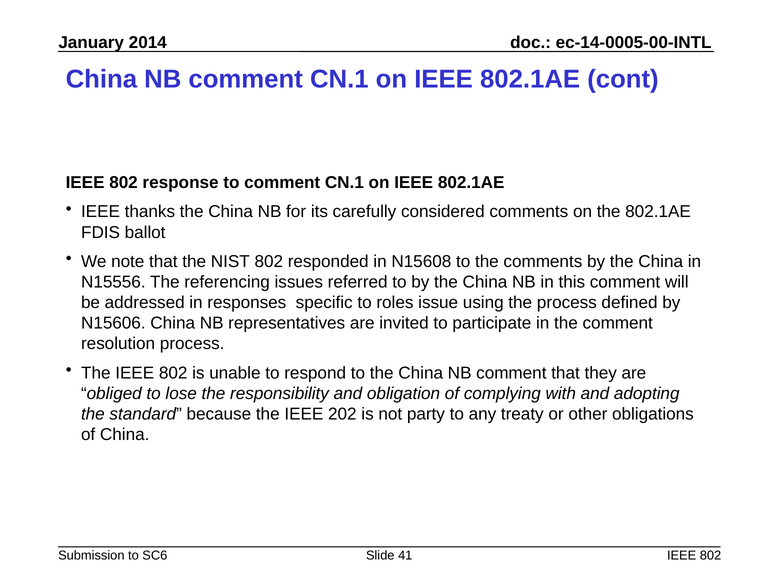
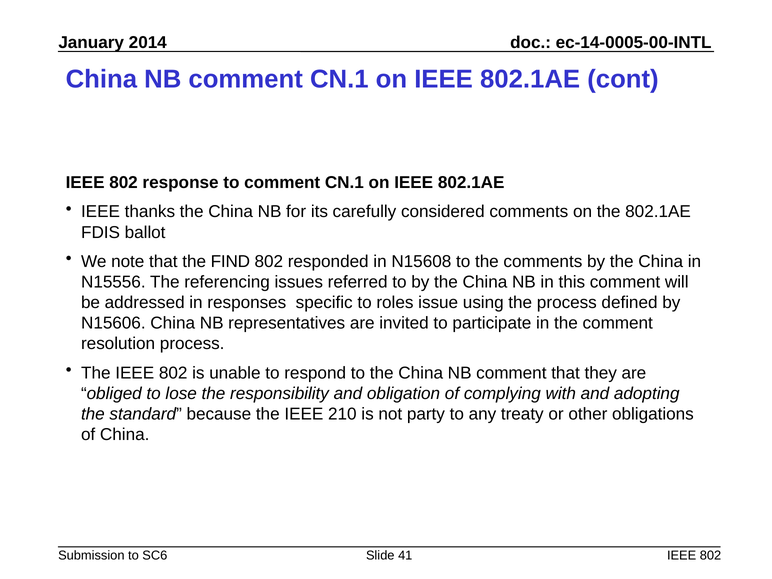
NIST: NIST -> FIND (230, 262)
202: 202 -> 210 (342, 414)
